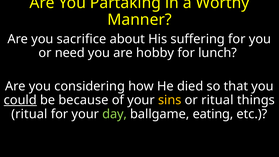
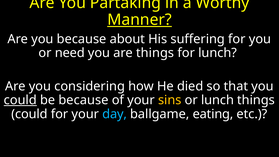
Manner underline: none -> present (140, 20)
you sacrifice: sacrifice -> because (82, 39)
are hobby: hobby -> things (155, 53)
or ritual: ritual -> lunch (218, 100)
ritual: ritual -> could (29, 114)
day colour: light green -> light blue (115, 114)
